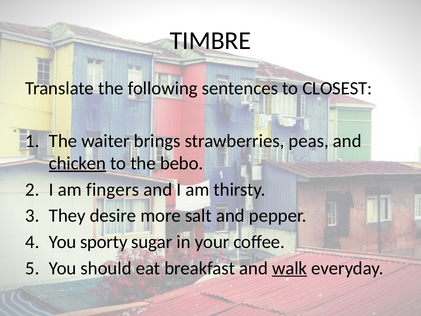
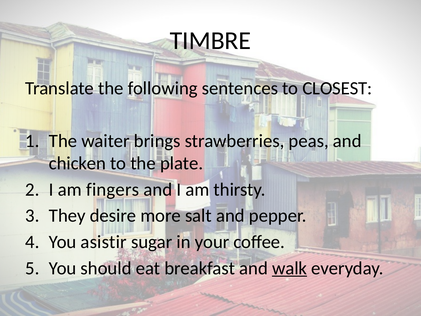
chicken underline: present -> none (77, 163)
bebo: bebo -> plate (182, 163)
sporty: sporty -> asistir (104, 242)
